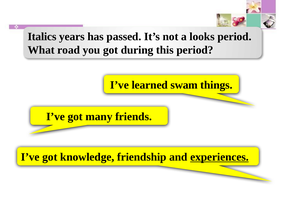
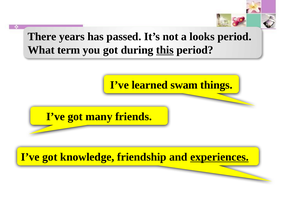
Italics: Italics -> There (42, 37)
road: road -> term (69, 50)
this underline: none -> present (165, 50)
